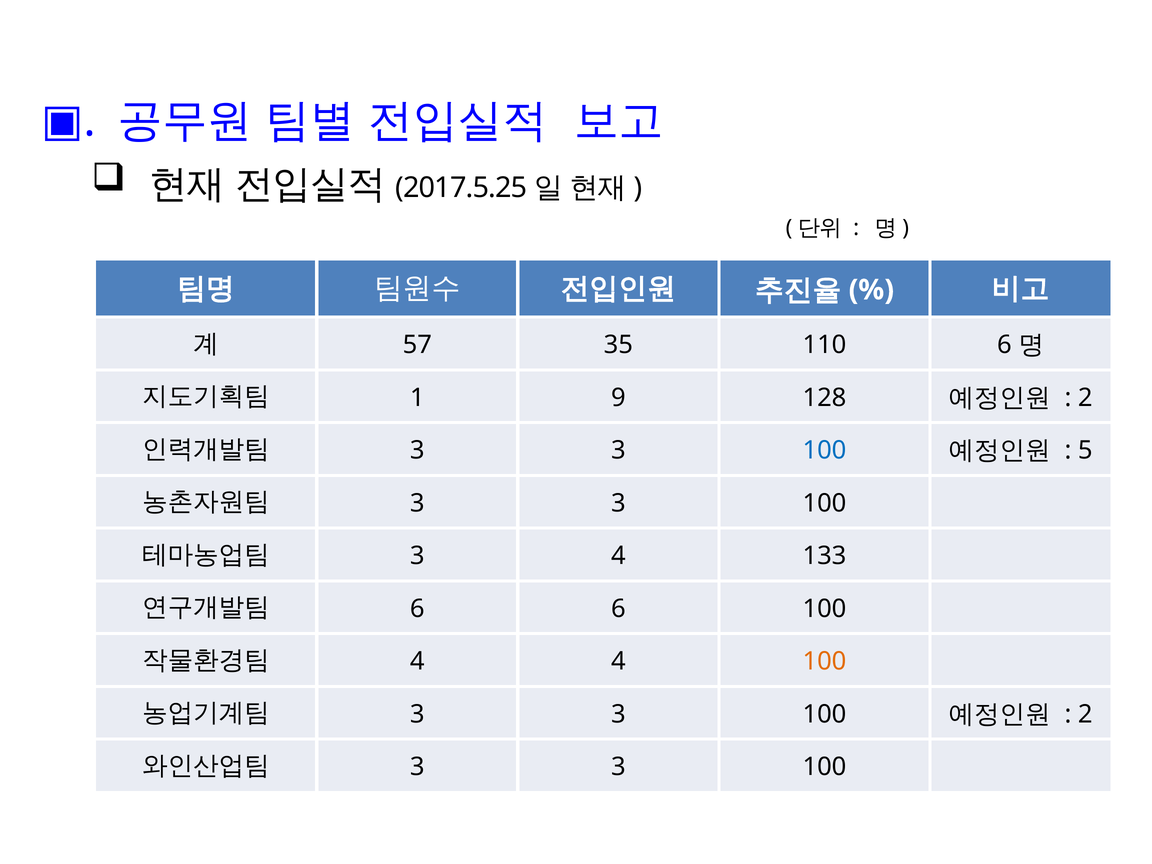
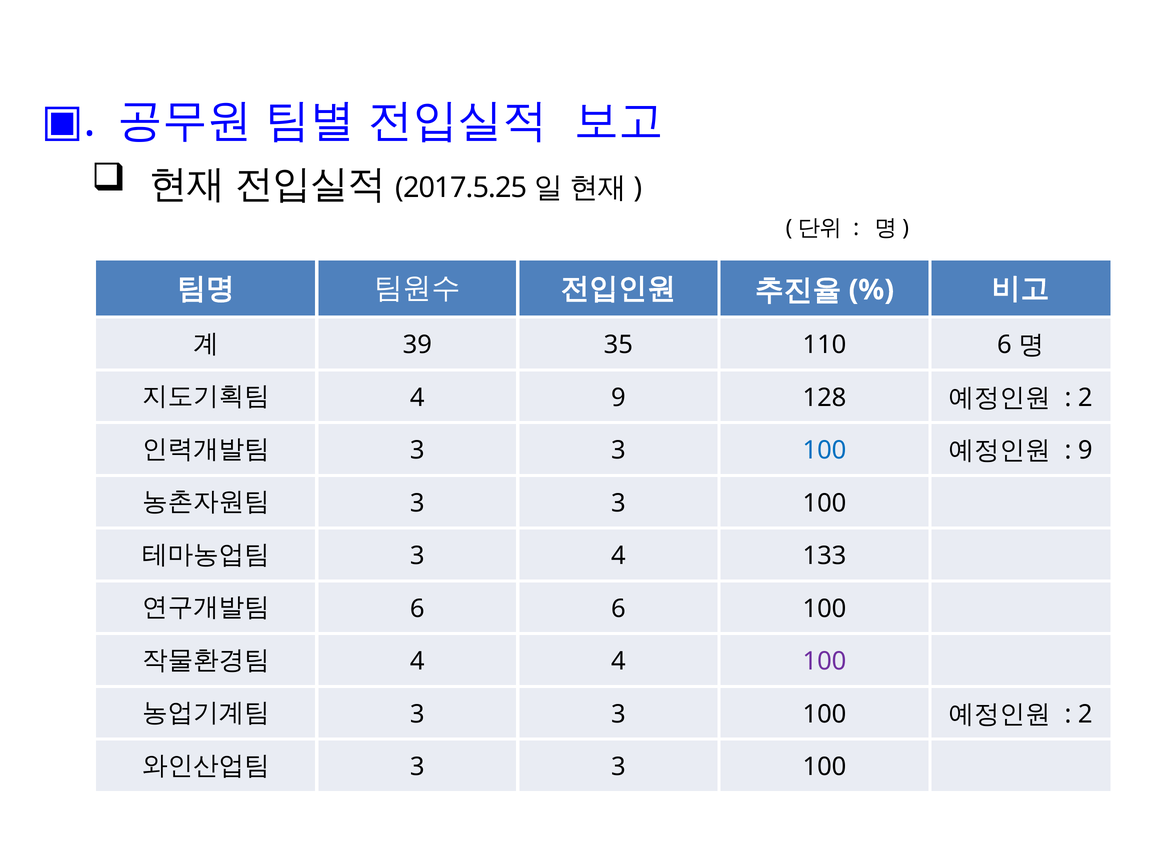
57: 57 -> 39 (417, 345)
1: 1 -> 4 (417, 398)
5: 5 -> 9 (1085, 450)
100 colour: orange -> purple (824, 661)
